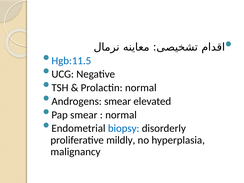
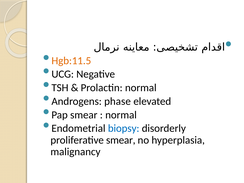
Hgb:11.5 colour: blue -> orange (71, 61)
Androgens smear: smear -> phase (118, 101)
proliferative mildly: mildly -> smear (121, 140)
